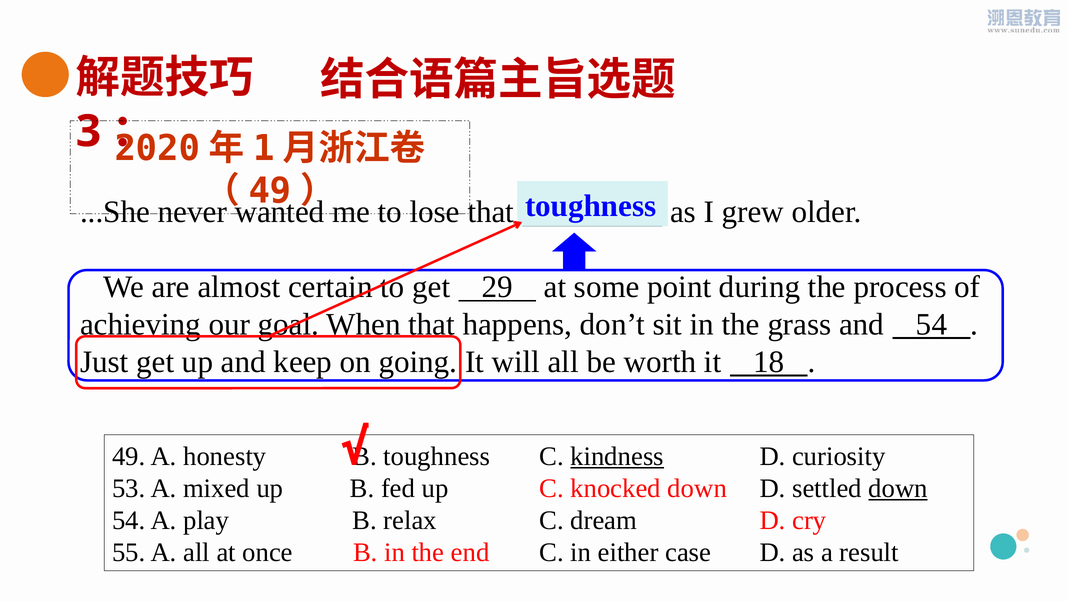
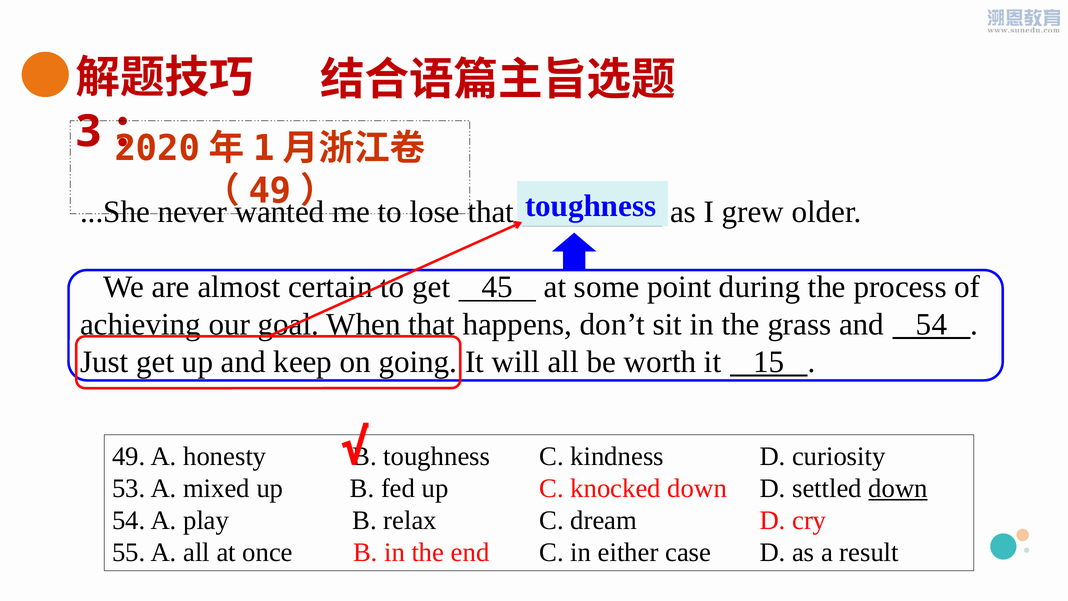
29: 29 -> 45 (497, 287)
18: 18 -> 15 (769, 362)
kindness underline: present -> none (617, 456)
